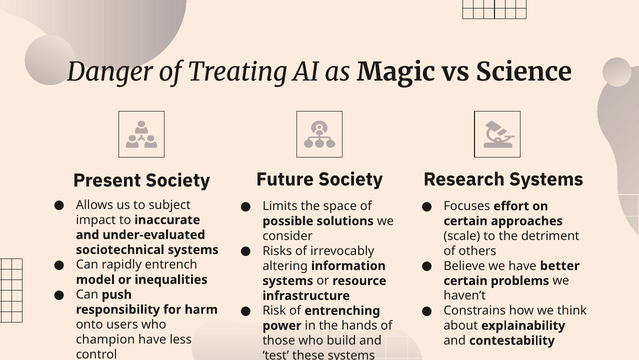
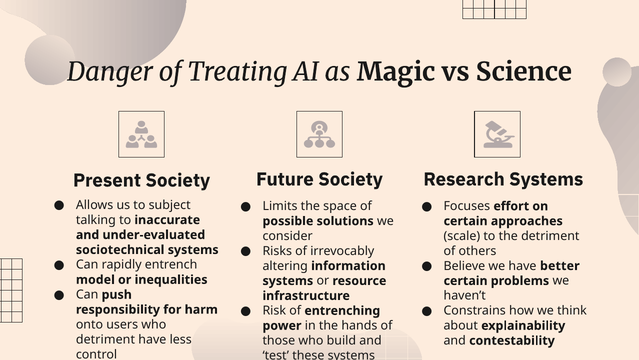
impact: impact -> talking (96, 220)
champion: champion -> detriment (105, 339)
